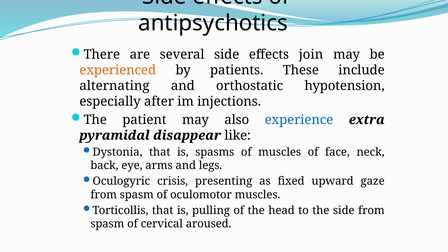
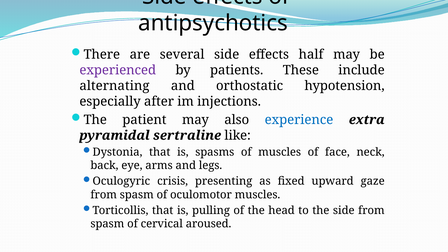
join: join -> half (311, 54)
experienced colour: orange -> purple (118, 70)
disappear: disappear -> sertraline (187, 135)
